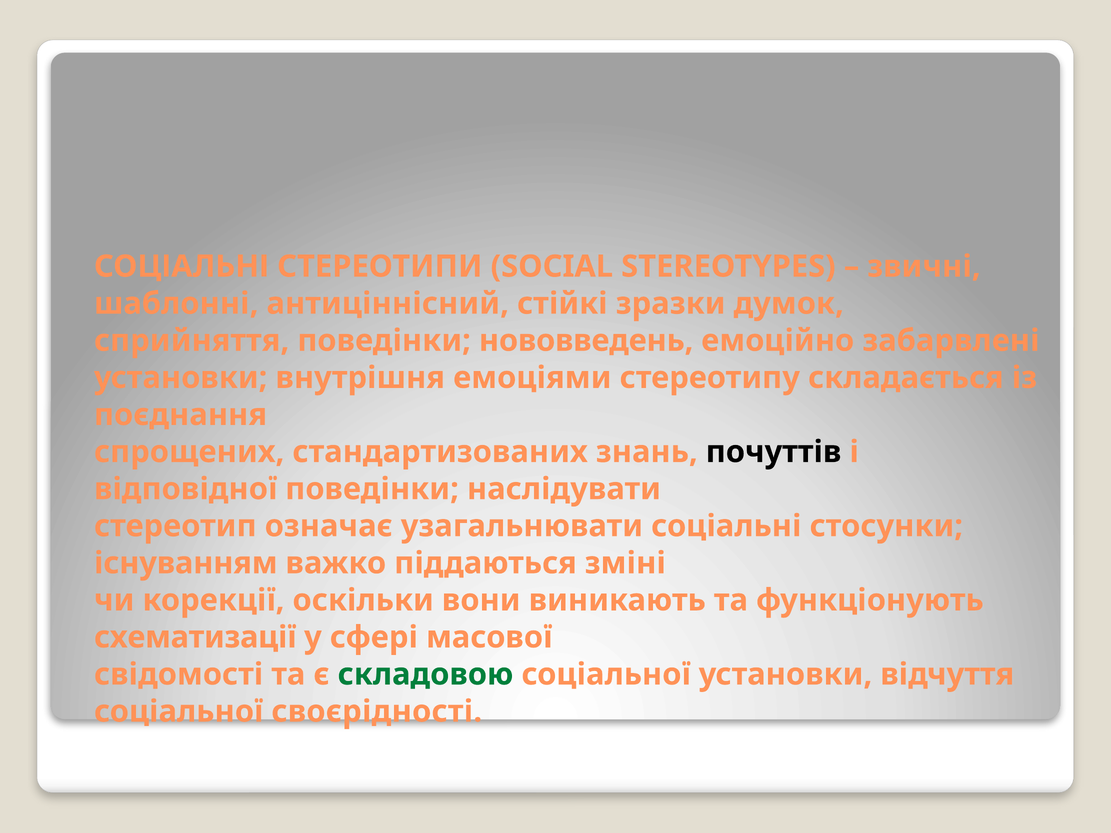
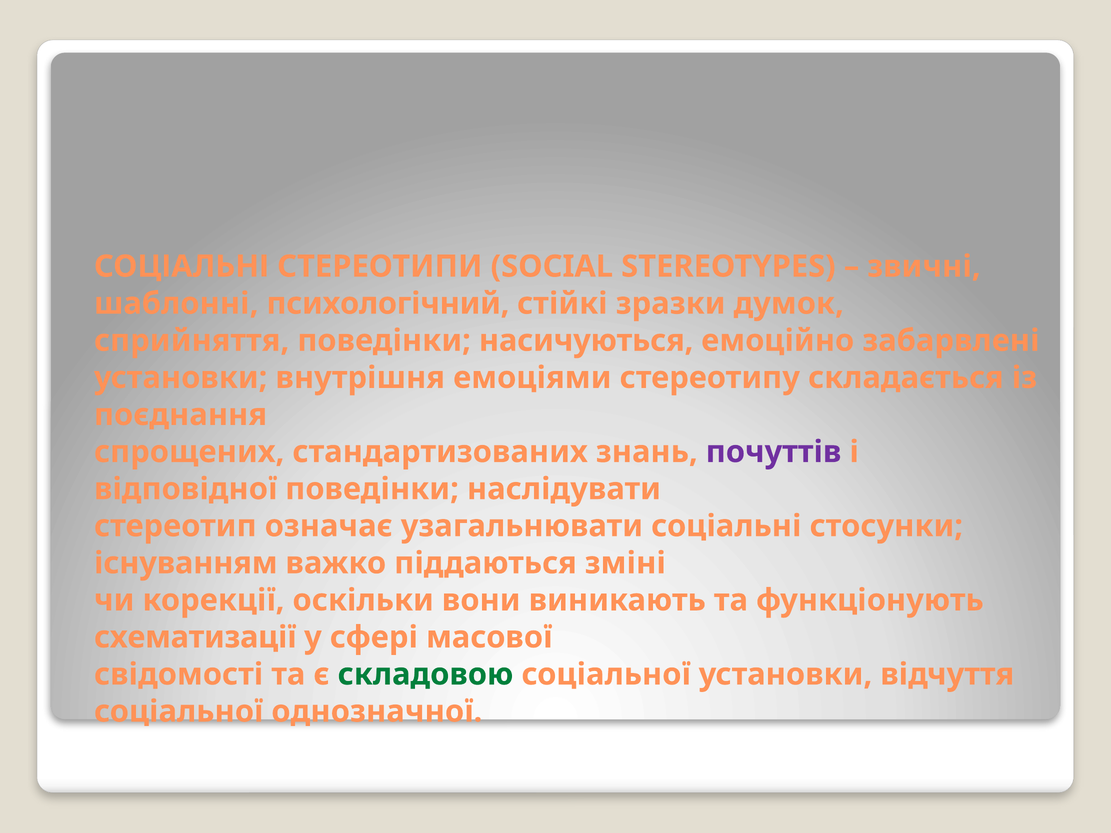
антиціннісний: антиціннісний -> психологічний (388, 304)
нововведень: нововведень -> насичуються (586, 341)
почуттів colour: black -> purple (774, 452)
своєрідності: своєрідності -> однозначної (377, 712)
